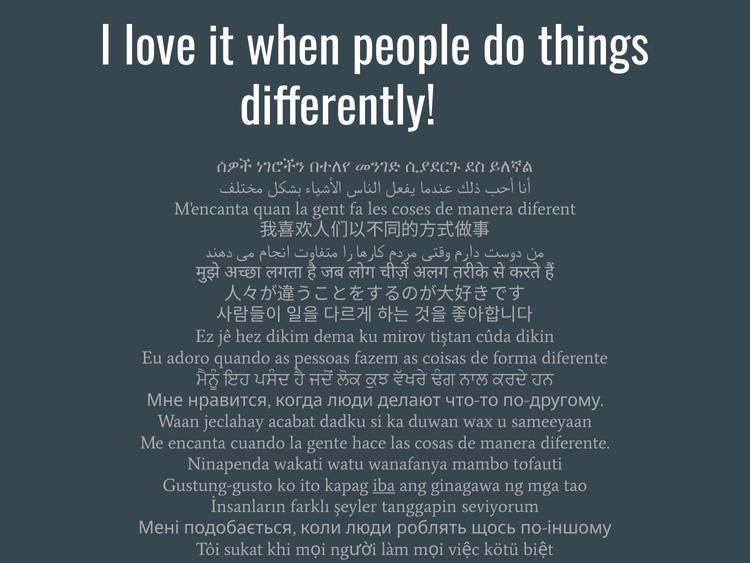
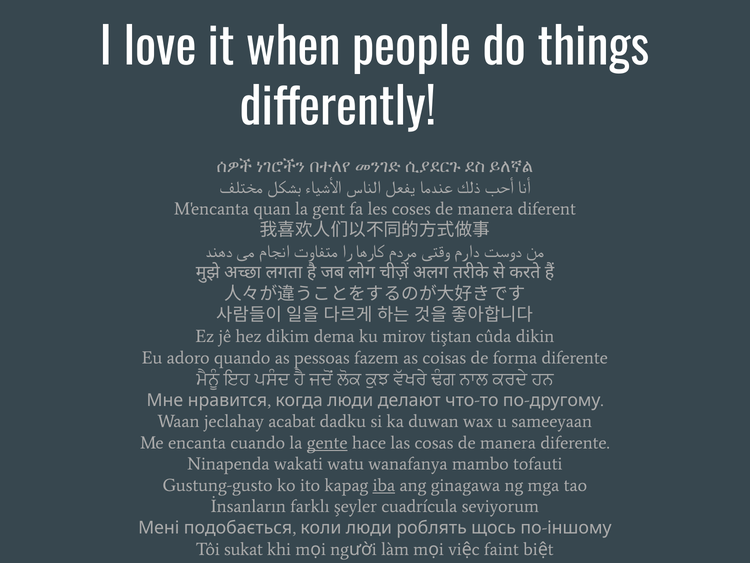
gente underline: none -> present (327, 442)
tanggapin: tanggapin -> cuadrícula (419, 506)
kötü: kötü -> faint (501, 549)
